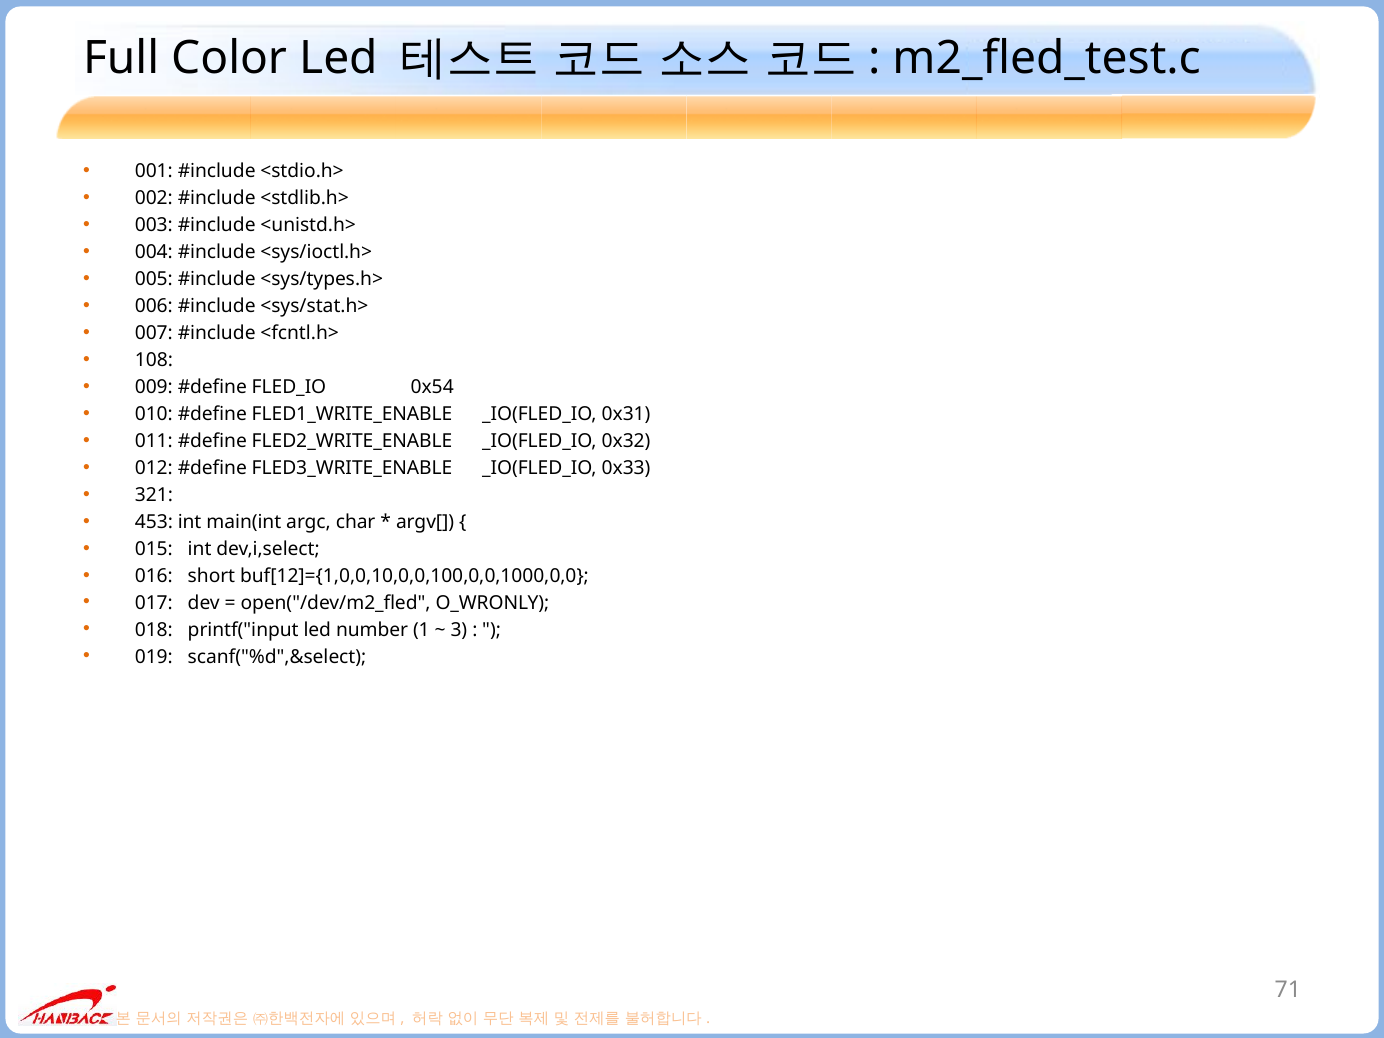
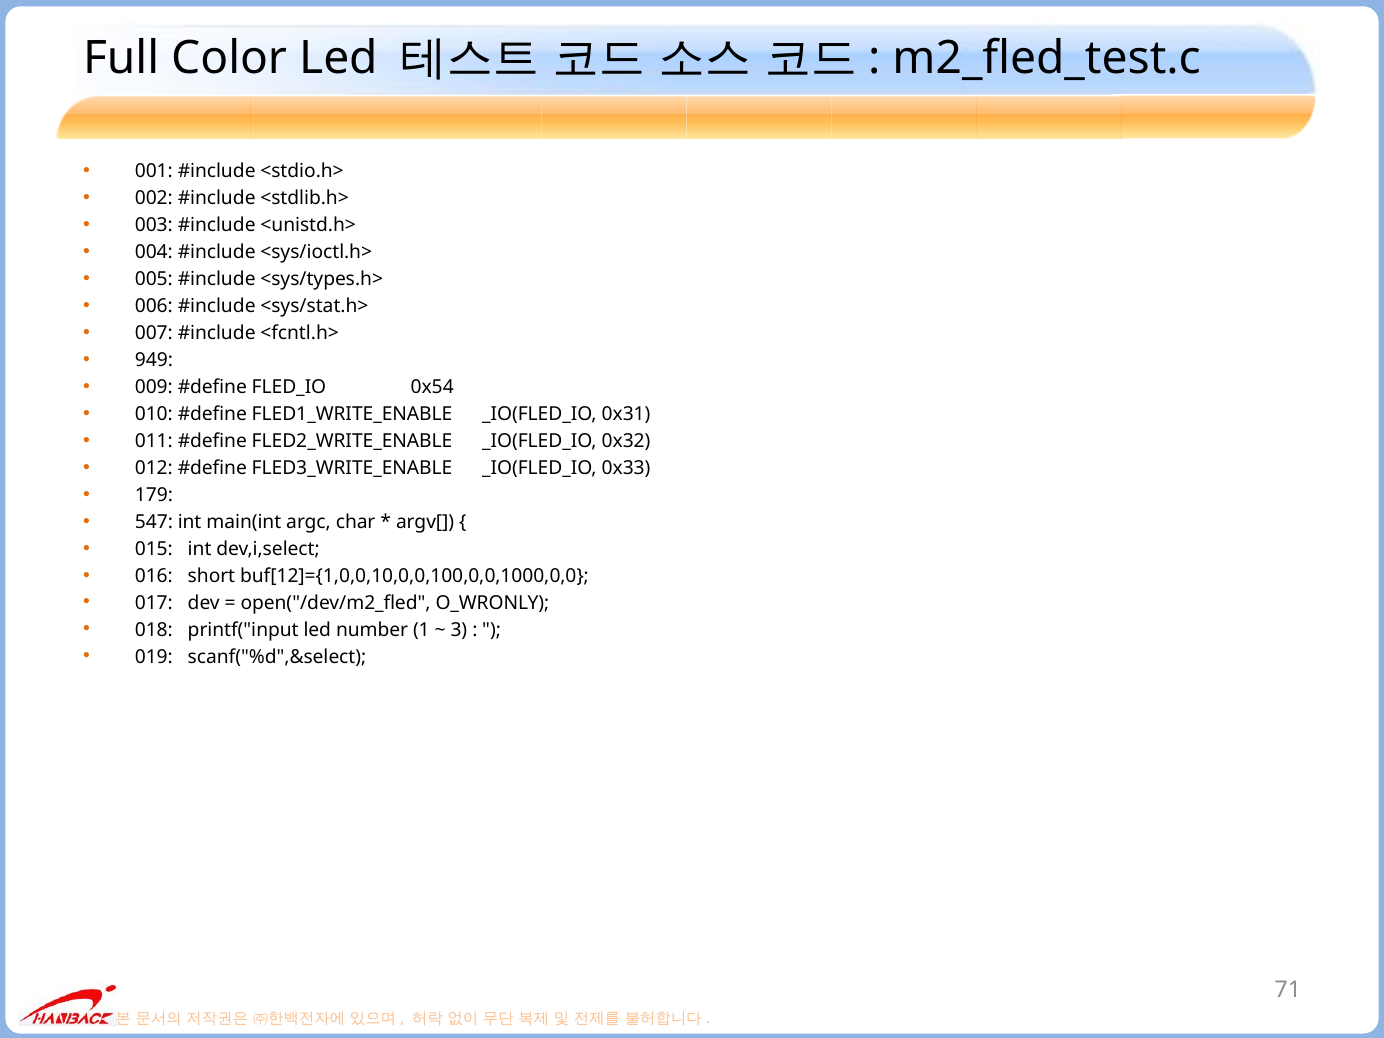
108: 108 -> 949 (154, 360)
321: 321 -> 179 (154, 495)
453: 453 -> 547 (154, 522)
